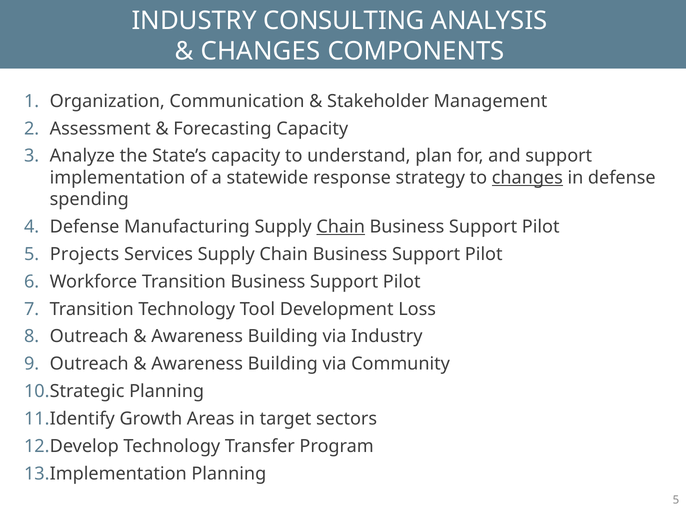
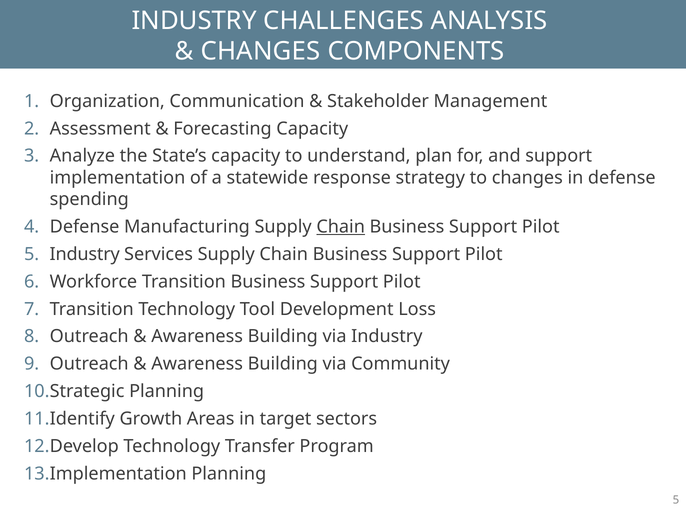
CONSULTING: CONSULTING -> CHALLENGES (344, 21)
changes underline: present -> none (527, 178)
Projects: Projects -> Industry (85, 254)
